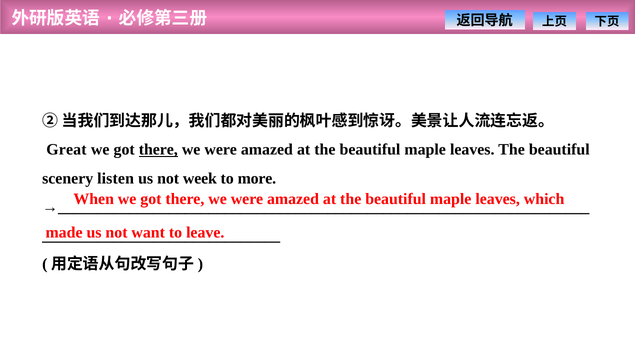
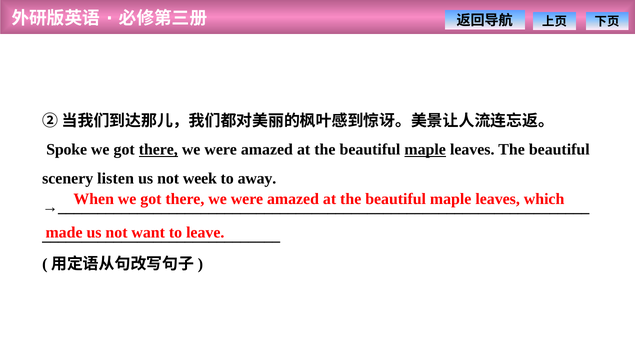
Great: Great -> Spoke (67, 150)
maple underline: none -> present (425, 150)
more: more -> away (257, 178)
